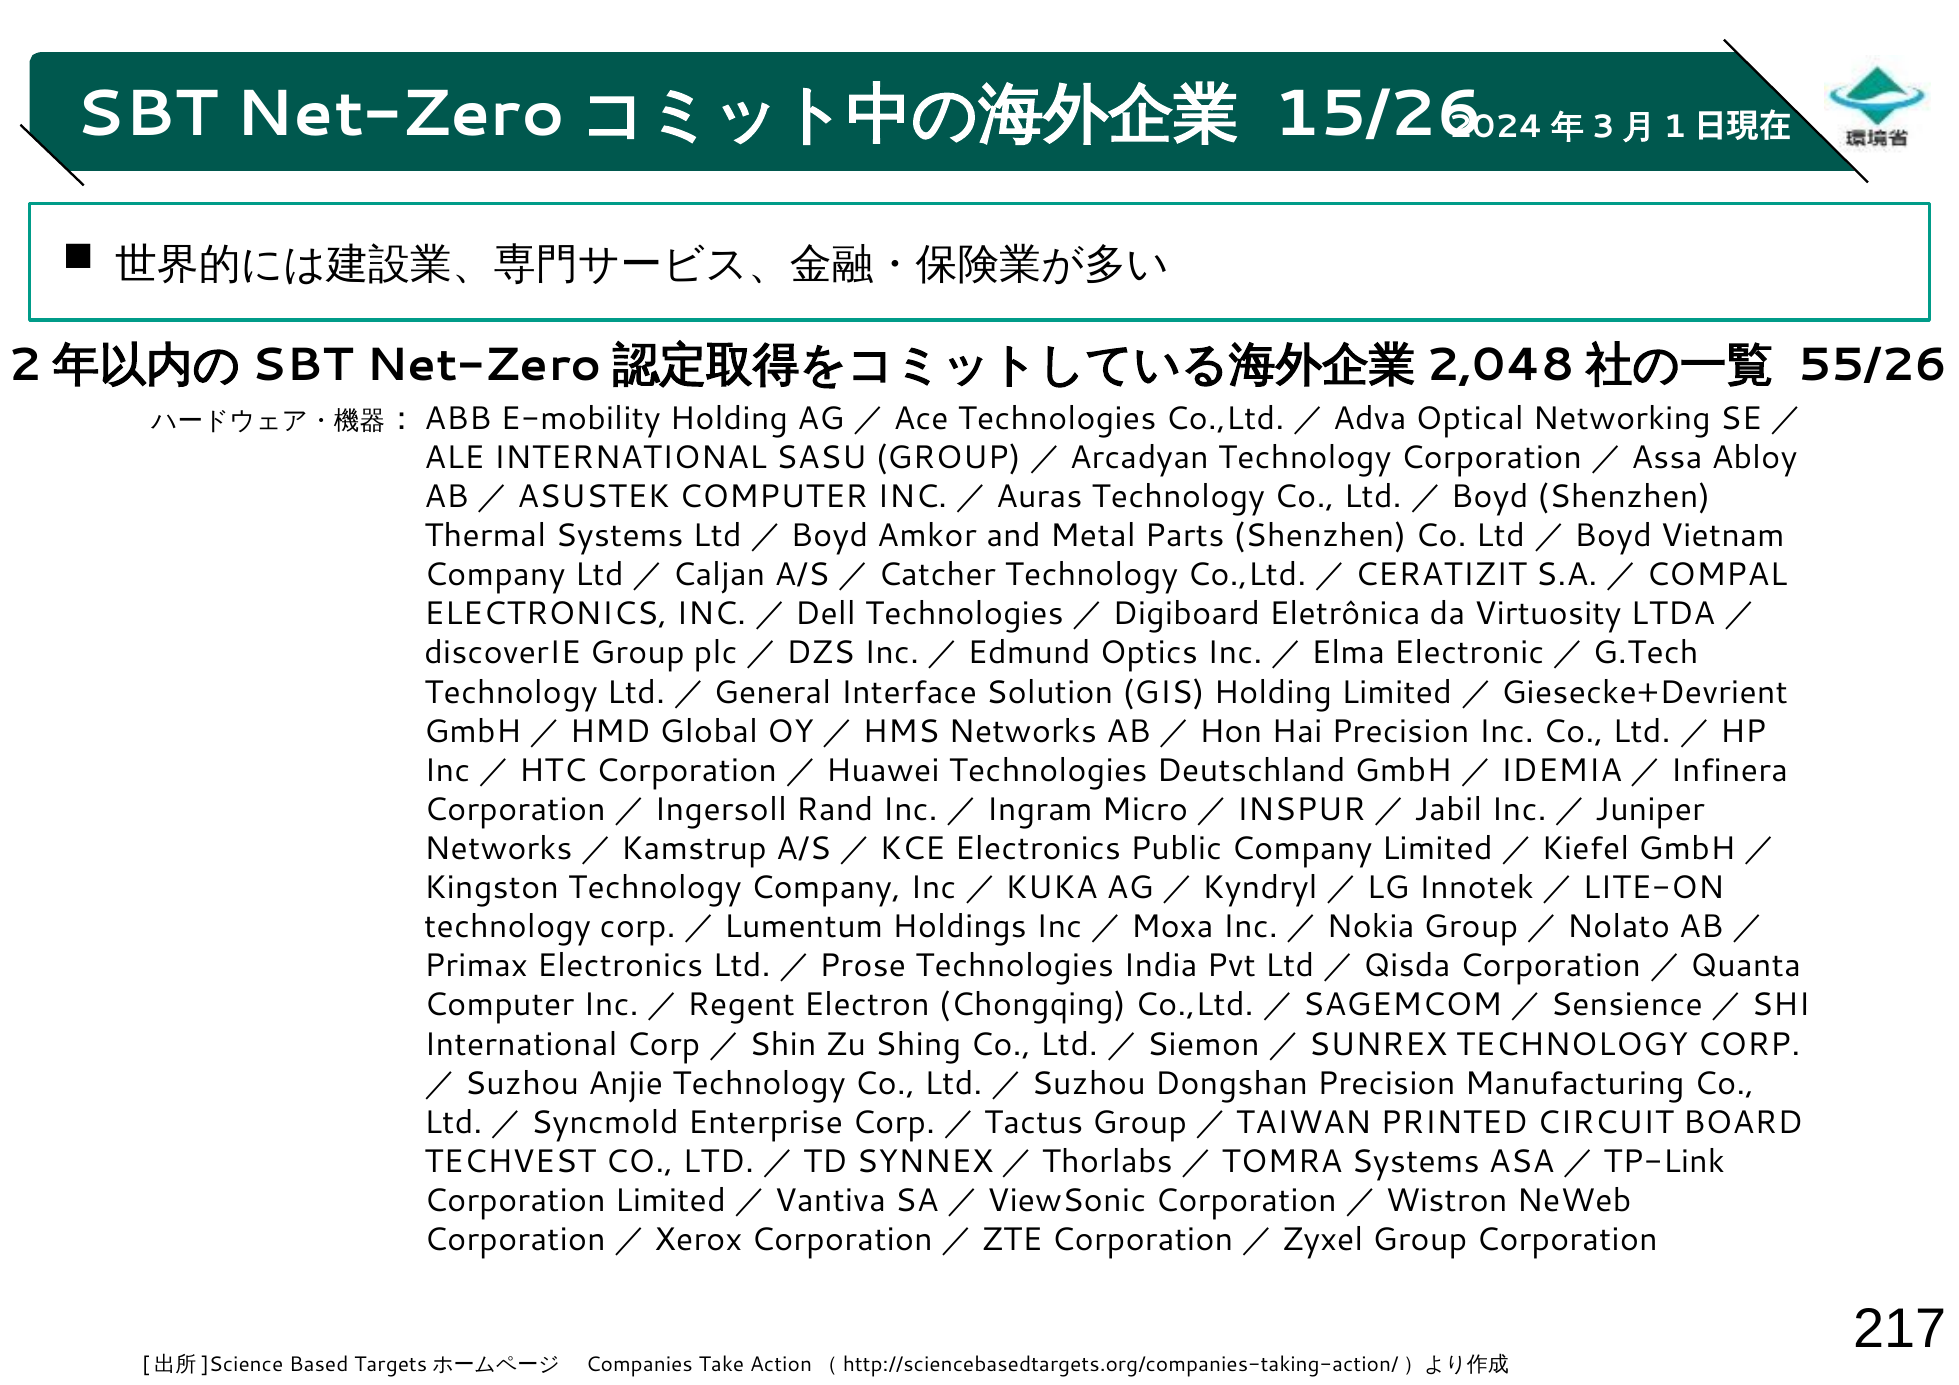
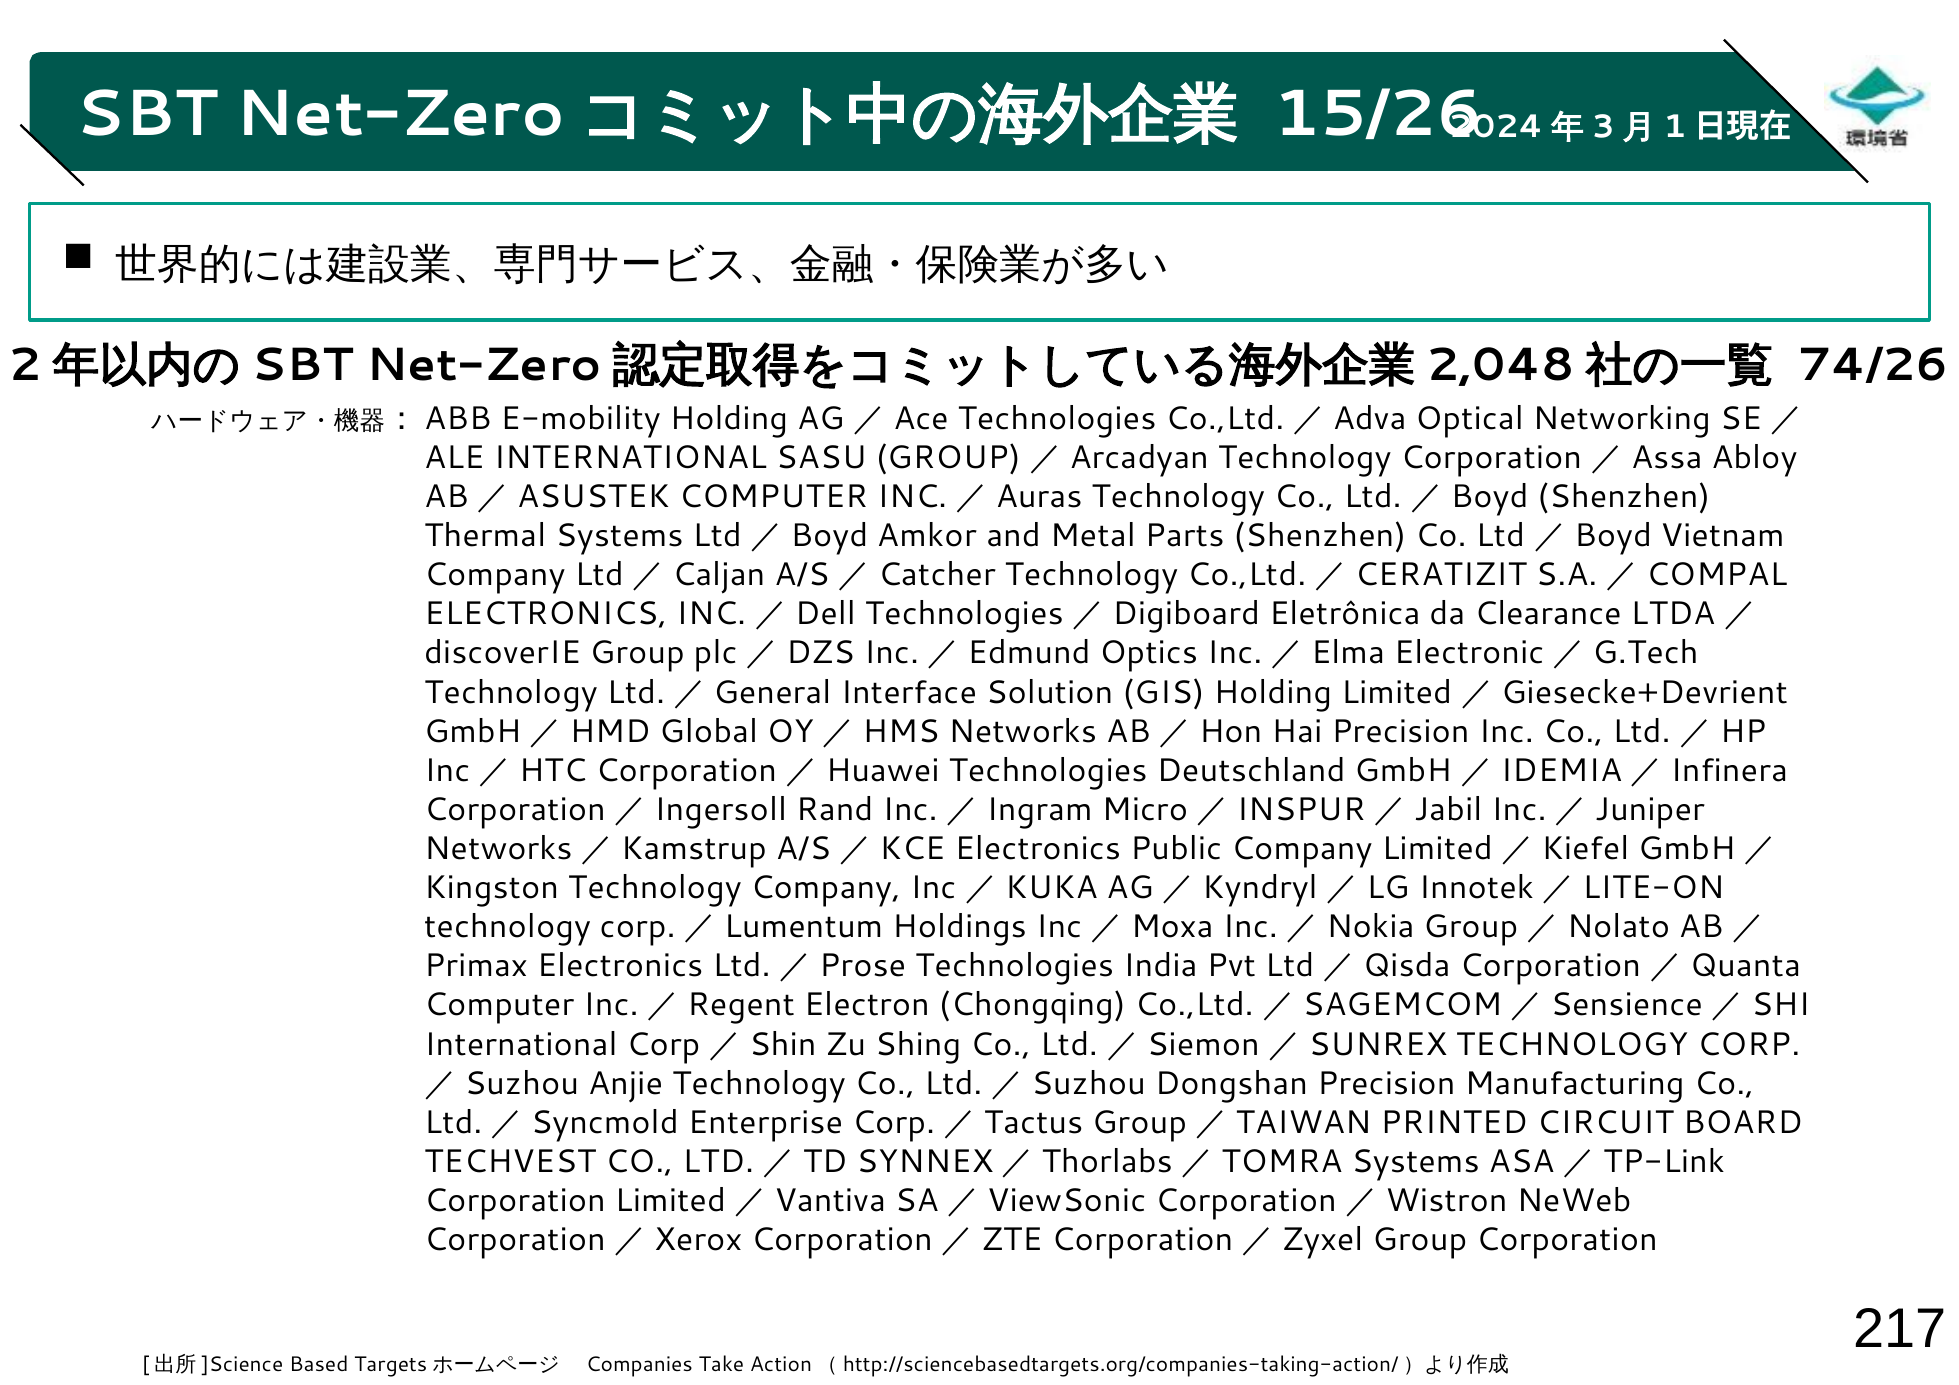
55/26: 55/26 -> 74/26 (1873, 365)
Virtuosity: Virtuosity -> Clearance (1548, 614)
